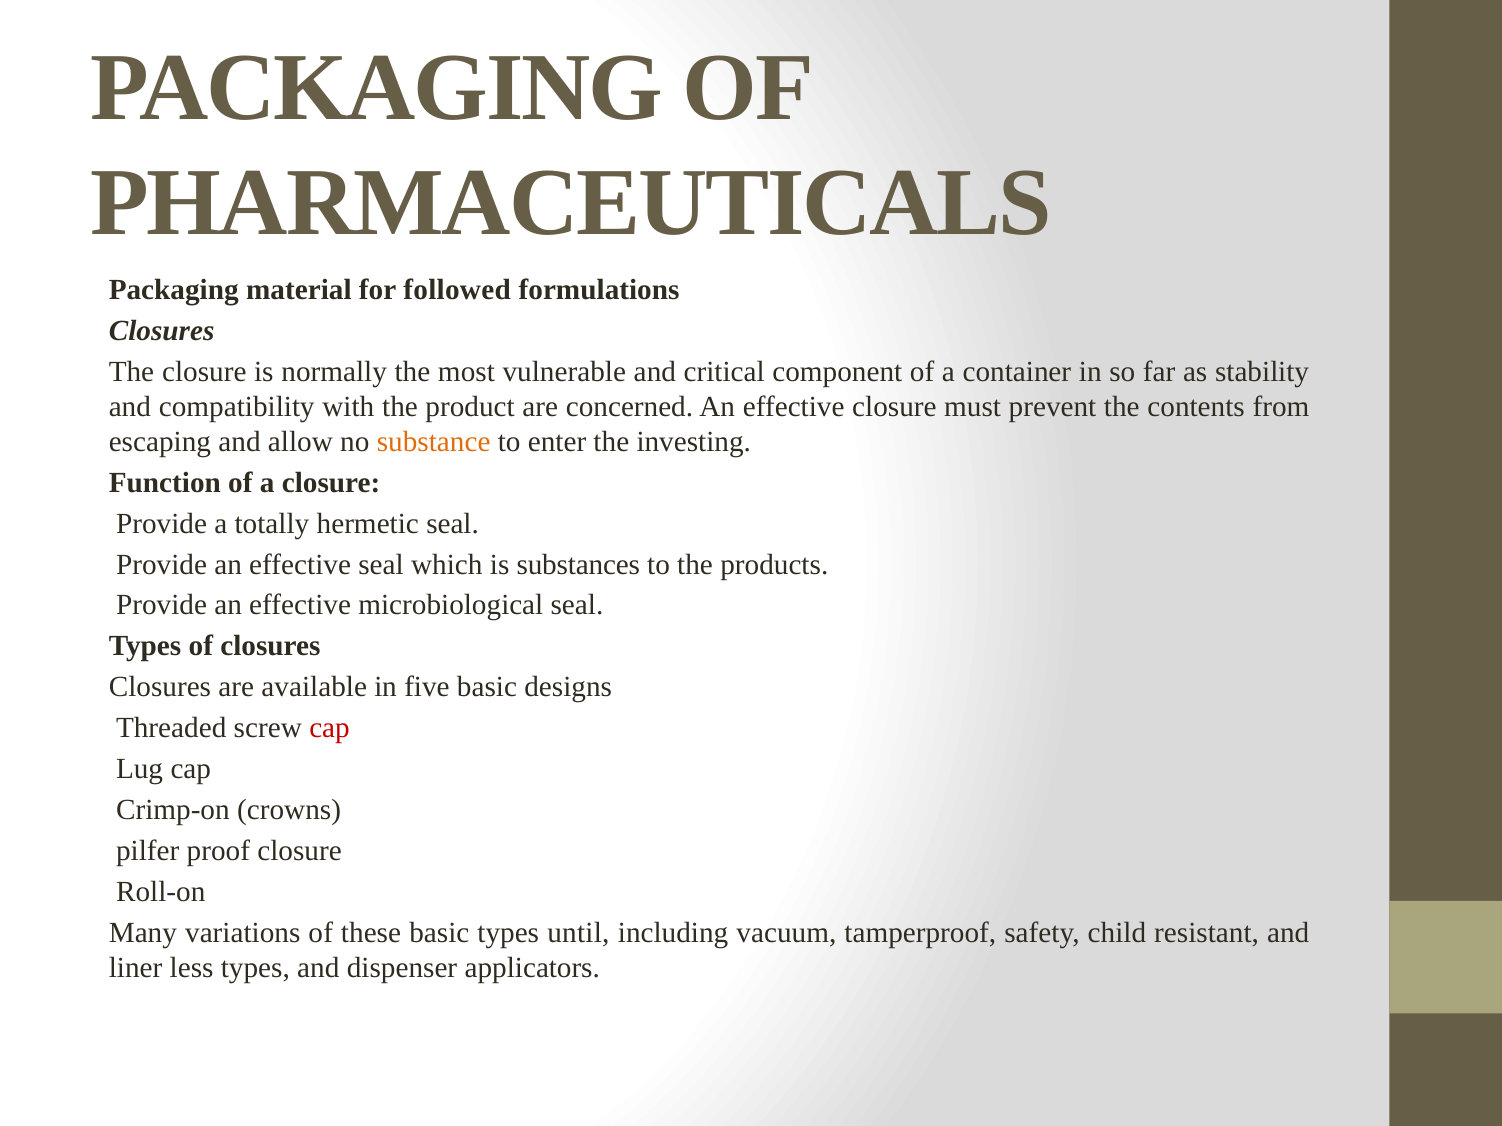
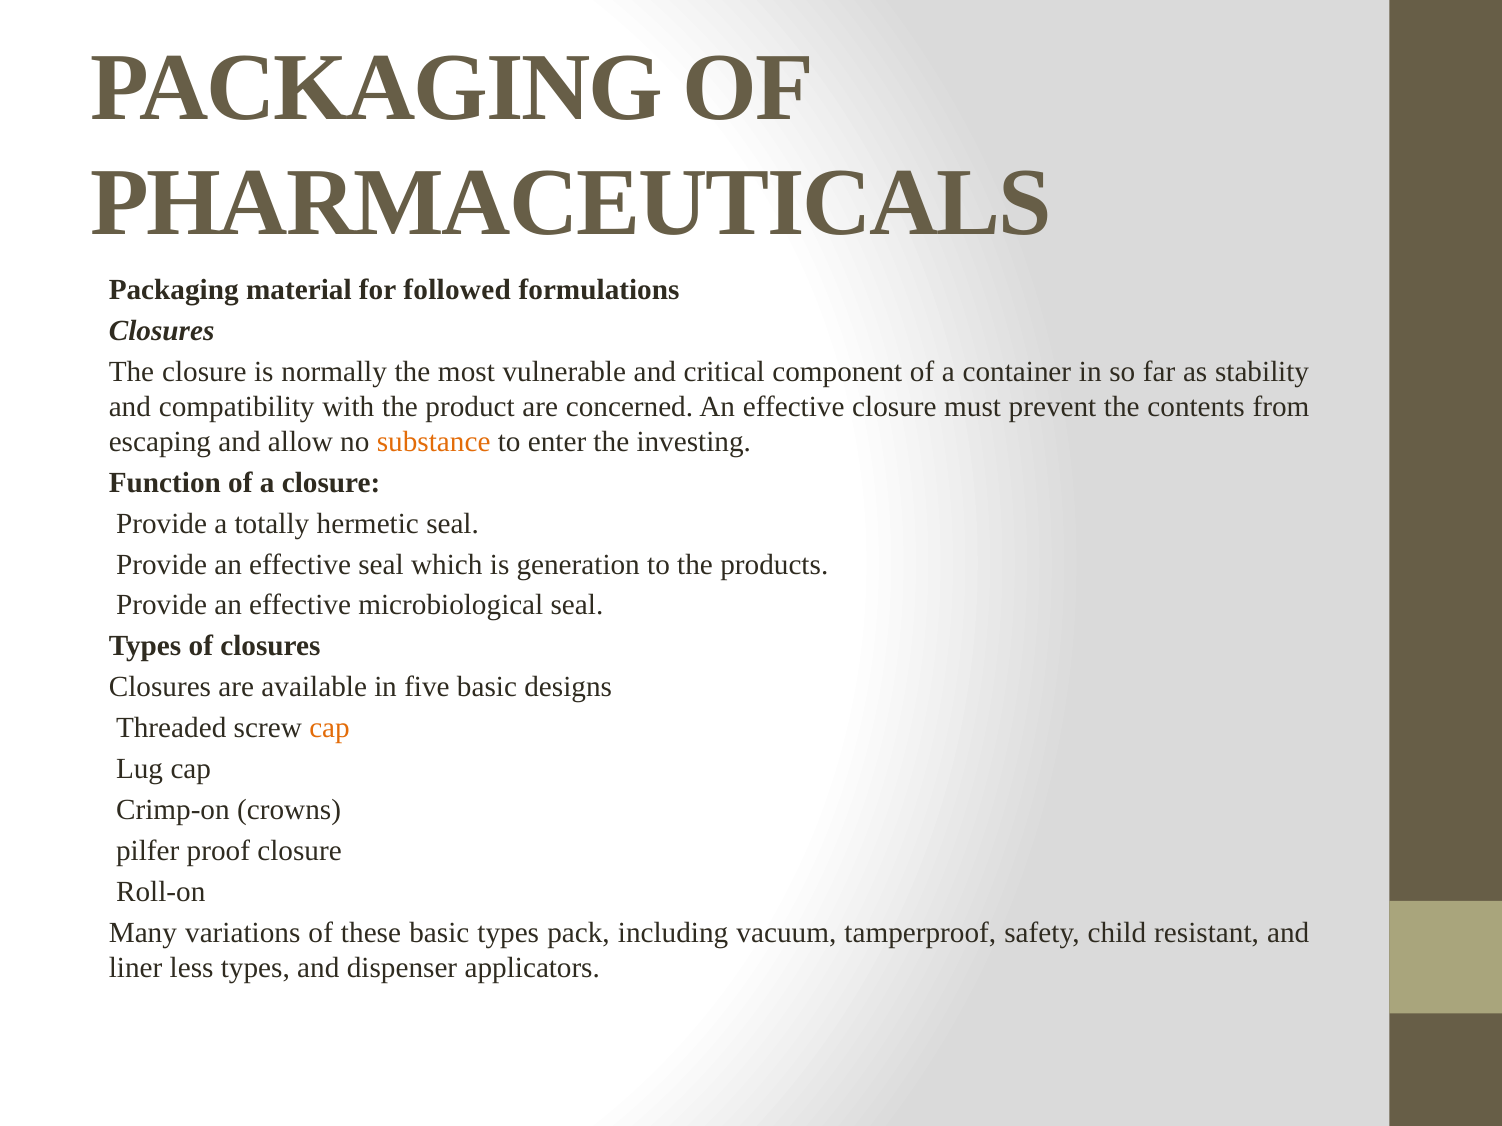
substances: substances -> generation (578, 565)
cap colour: red -> orange (330, 728)
until: until -> pack (579, 933)
